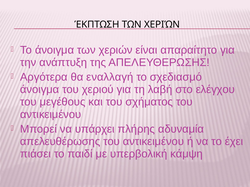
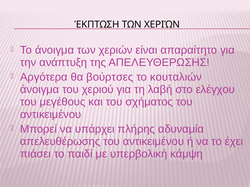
εναλλαγή: εναλλαγή -> βούρτσες (110, 77)
σχεδιασμό: σχεδιασμό -> κουταλιών (176, 77)
